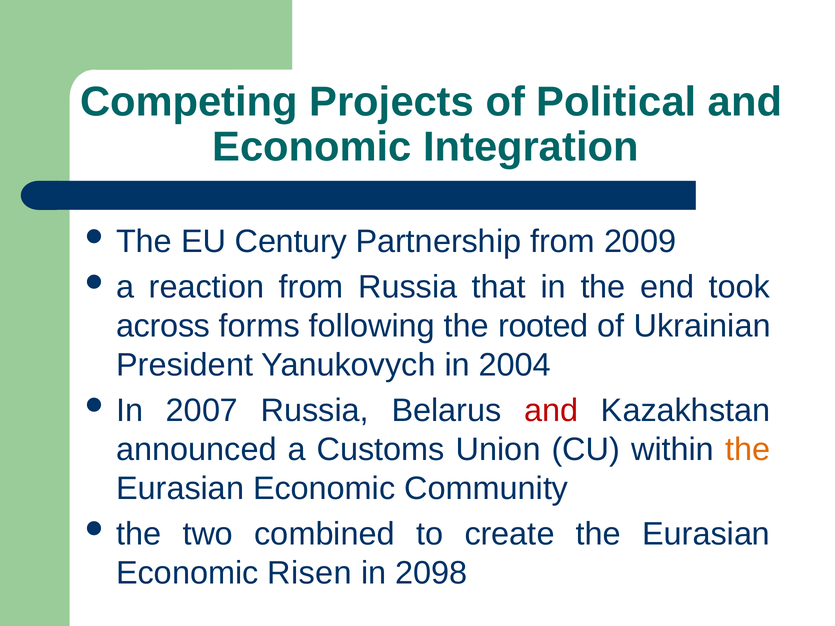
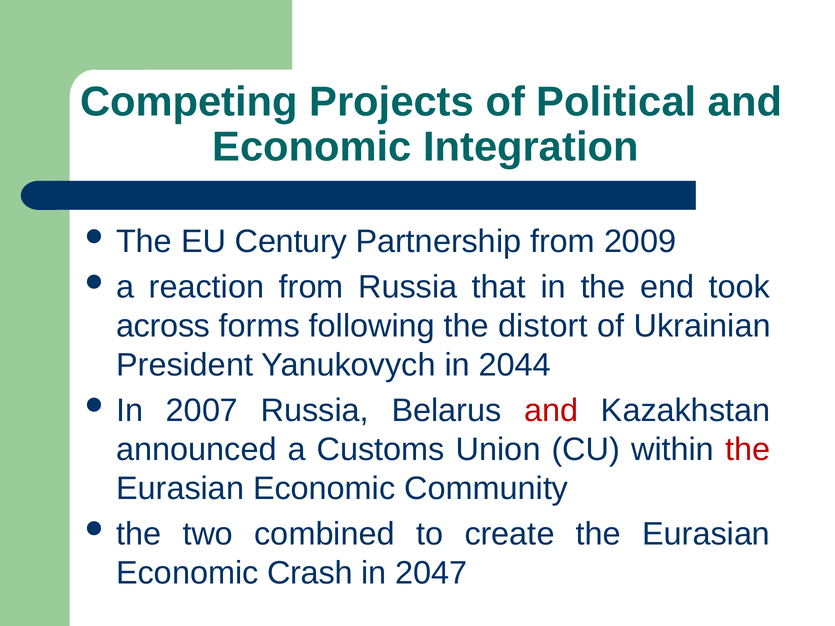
rooted: rooted -> distort (543, 326)
2004: 2004 -> 2044 (515, 365)
the colour: orange -> red (748, 450)
Risen: Risen -> Crash (310, 573)
2098: 2098 -> 2047 (431, 573)
